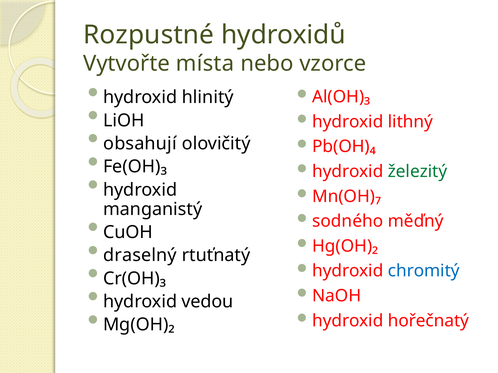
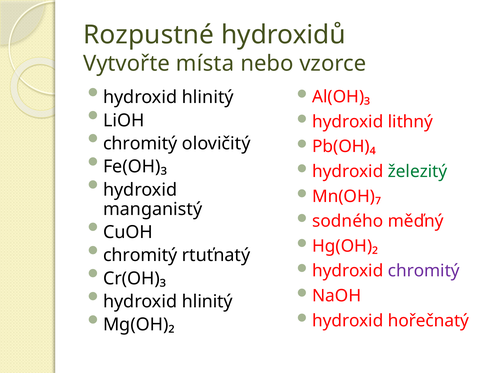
obsahují: obsahují -> chromitý (140, 144)
draselný: draselný -> chromitý (140, 256)
chromitý colour: blue -> purple (424, 271)
vedou: vedou -> hlinitý (207, 302)
